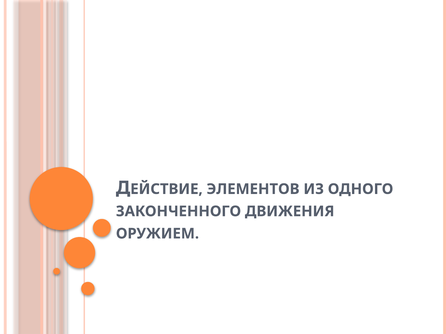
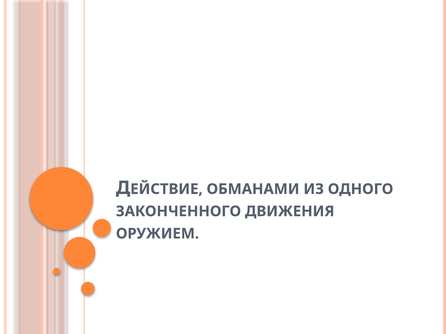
ЭЛЕМЕНТОВ: ЭЛЕМЕНТОВ -> ОБМАНАМИ (253, 189)
